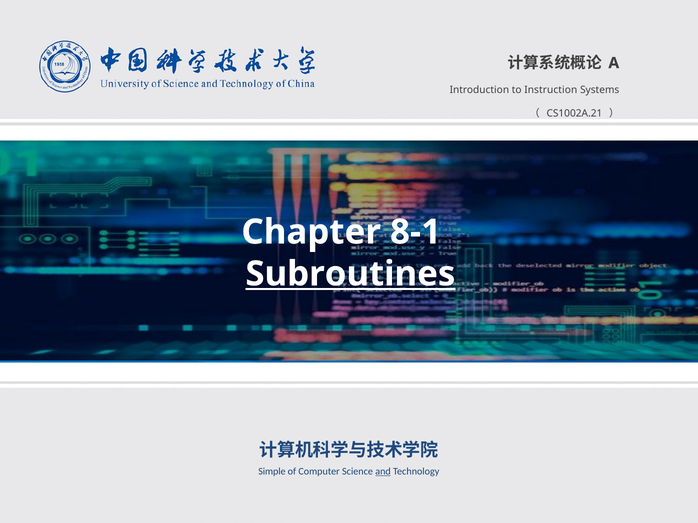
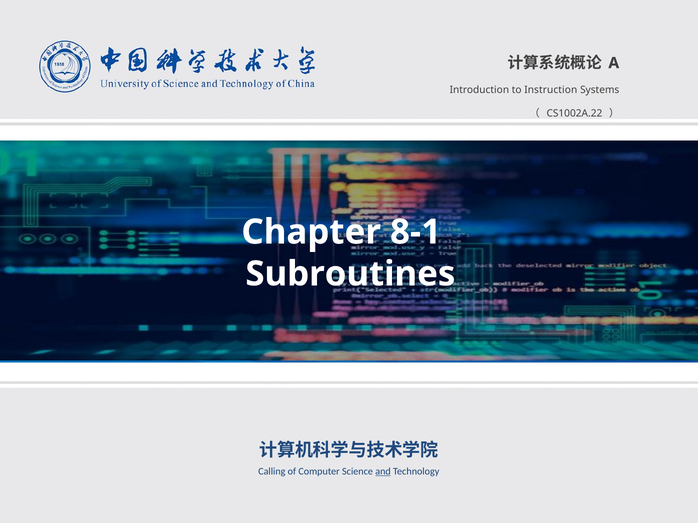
CS1002A.21: CS1002A.21 -> CS1002A.22 (574, 114)
Subroutines underline: present -> none (350, 274)
Simple: Simple -> Calling (272, 472)
